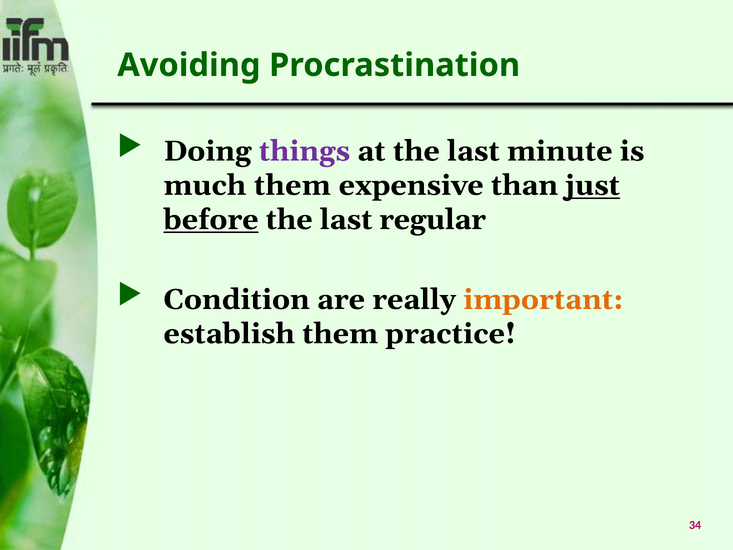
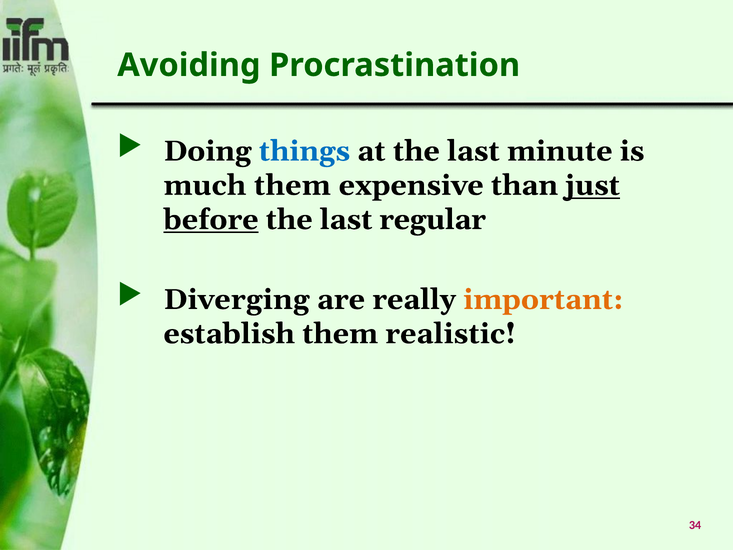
things colour: purple -> blue (304, 151)
Condition: Condition -> Diverging (236, 299)
practice: practice -> realistic (451, 334)
